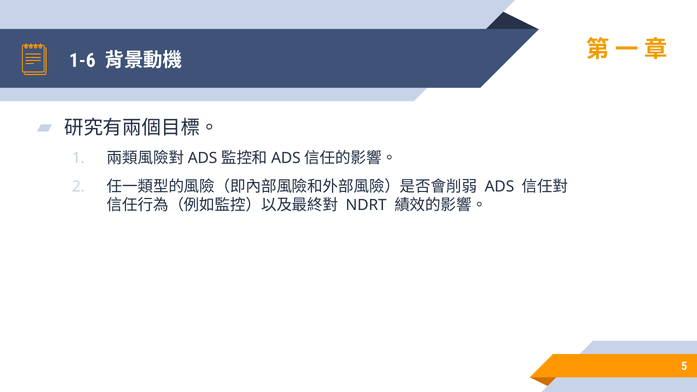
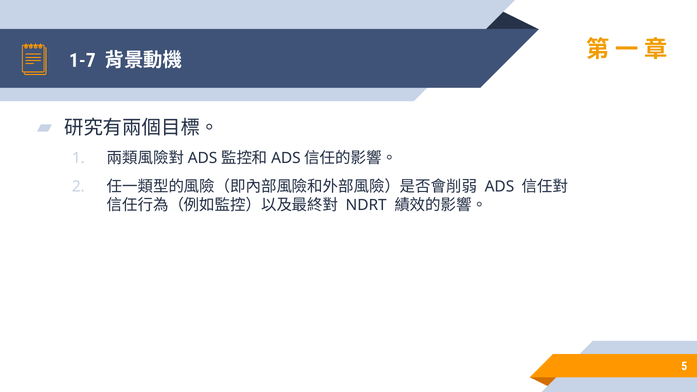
1-6: 1-6 -> 1-7 (82, 60)
